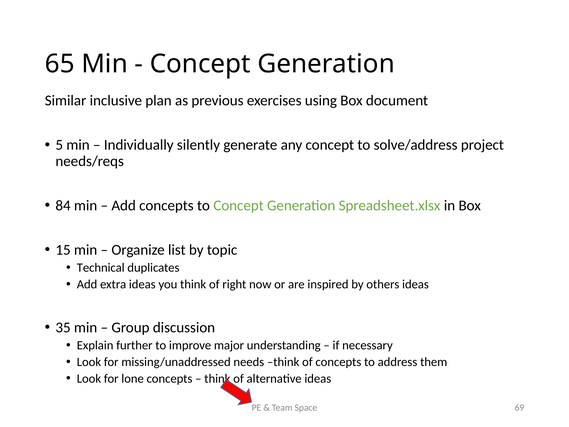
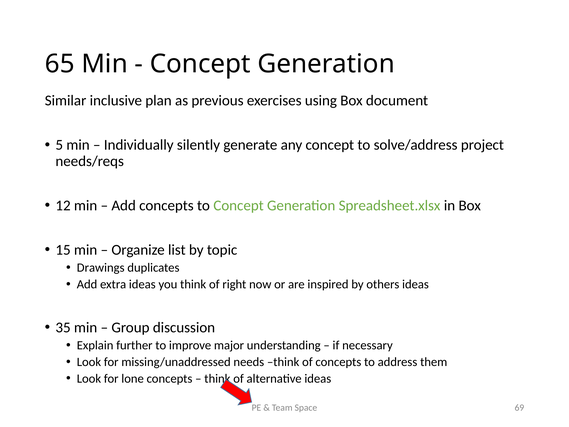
84: 84 -> 12 (63, 205)
Technical: Technical -> Drawings (101, 268)
